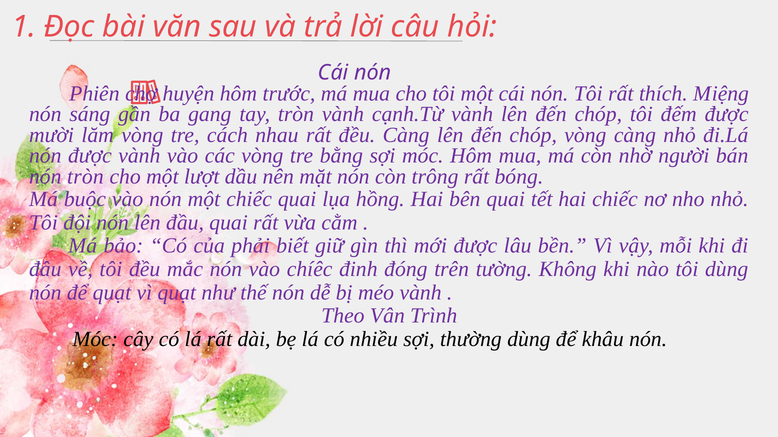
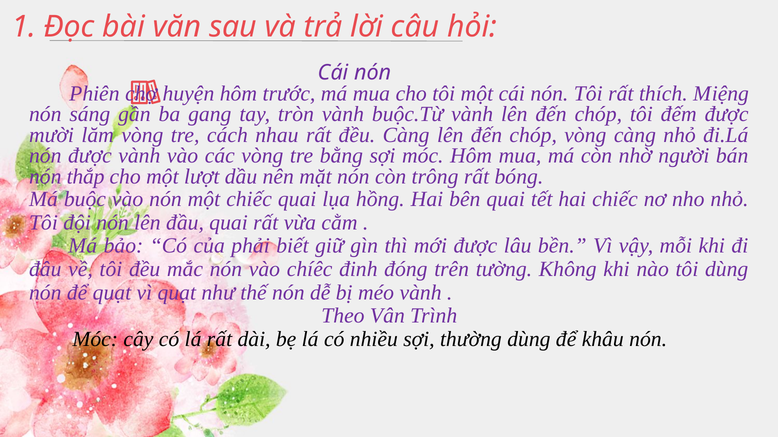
cạnh.Từ: cạnh.Từ -> buộc.Từ (408, 114)
nón tròn: tròn -> thắp (86, 177)
